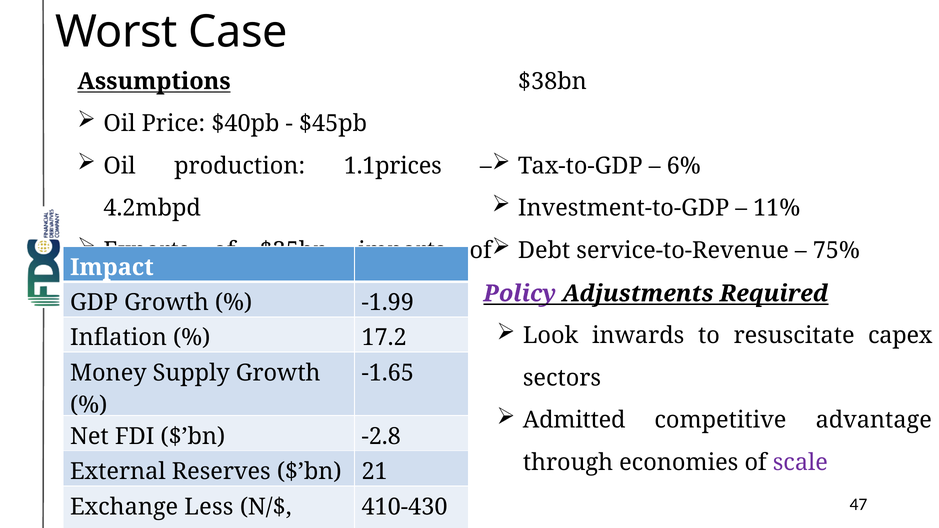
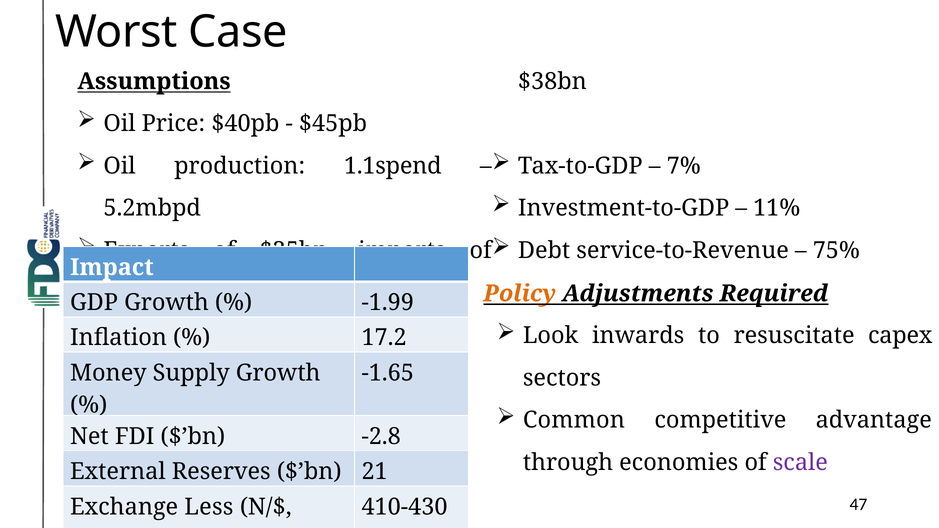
1.1prices: 1.1prices -> 1.1spend (393, 166)
6%: 6% -> 7% (684, 166)
4.2mbpd: 4.2mbpd -> 5.2mbpd (152, 208)
Policy colour: purple -> orange (520, 294)
Admitted: Admitted -> Common (574, 420)
